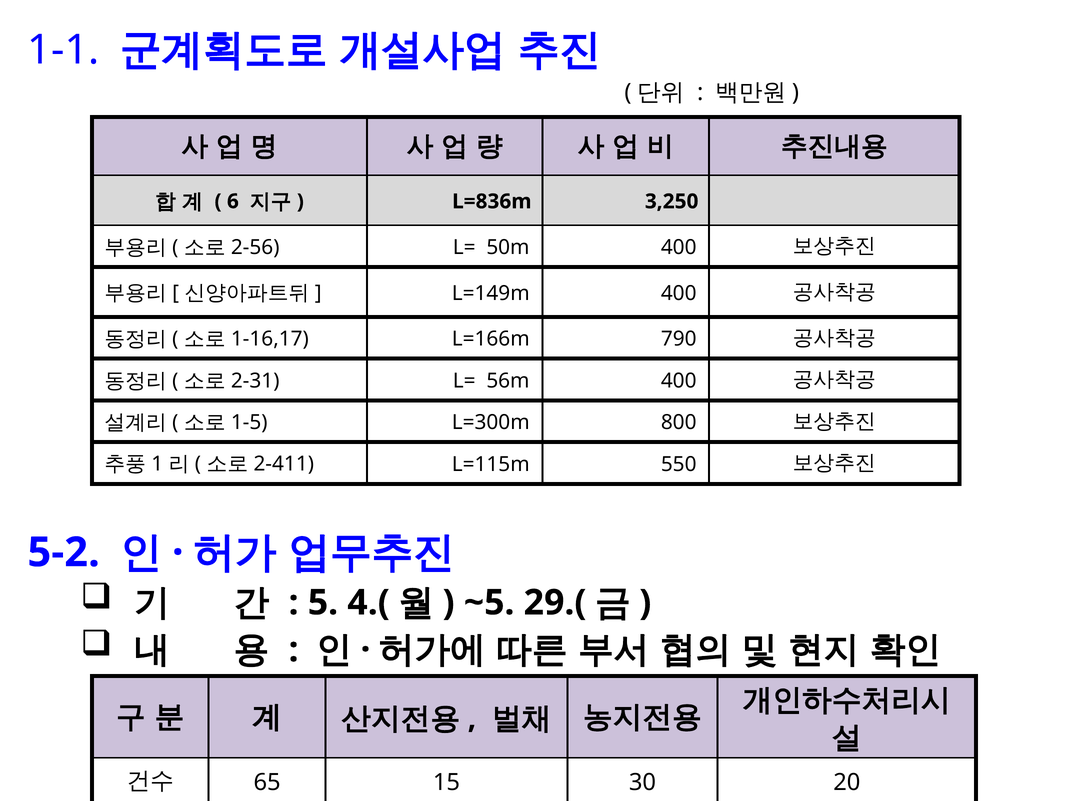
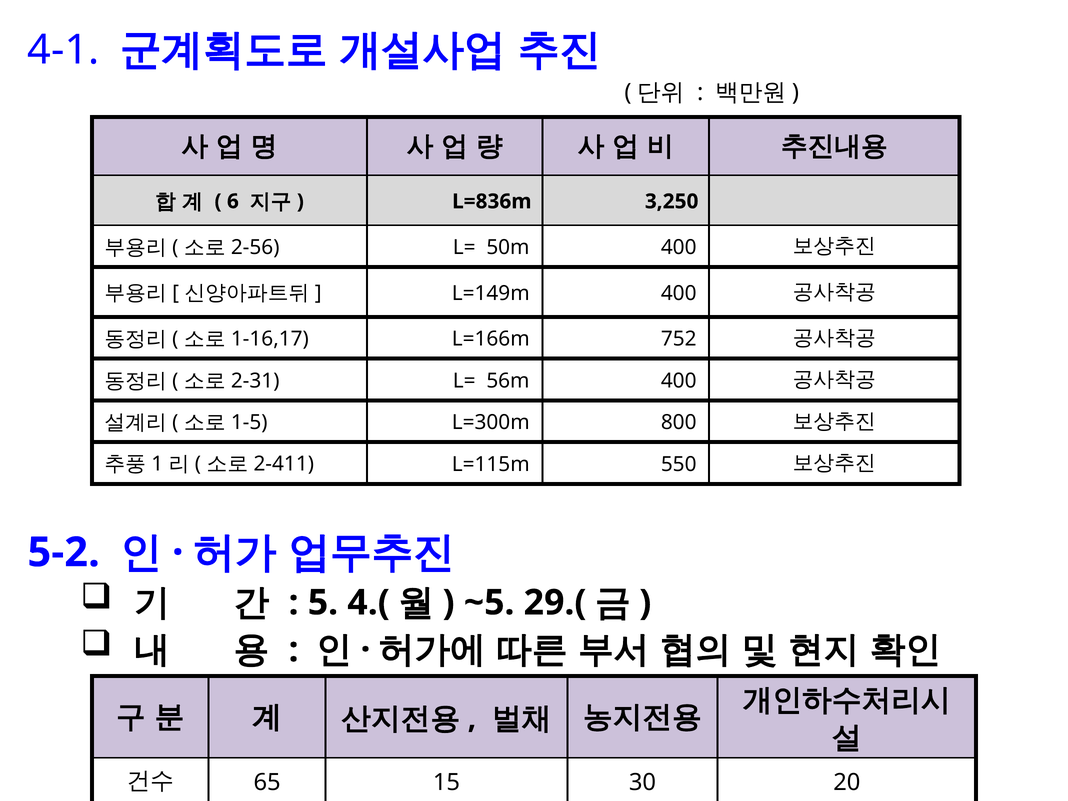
1-1: 1-1 -> 4-1 (63, 50)
790: 790 -> 752 (679, 339)
